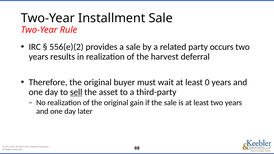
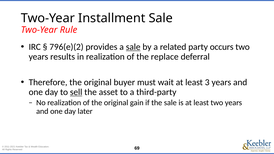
556(e)(2: 556(e)(2 -> 796(e)(2 (66, 47)
sale underline: none -> present (133, 47)
harvest: harvest -> replace (165, 57)
0: 0 -> 3 (207, 82)
